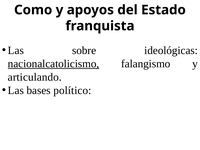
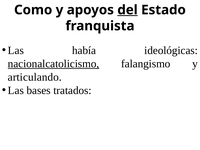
del underline: none -> present (128, 10)
sobre: sobre -> había (84, 50)
político: político -> tratados (72, 90)
